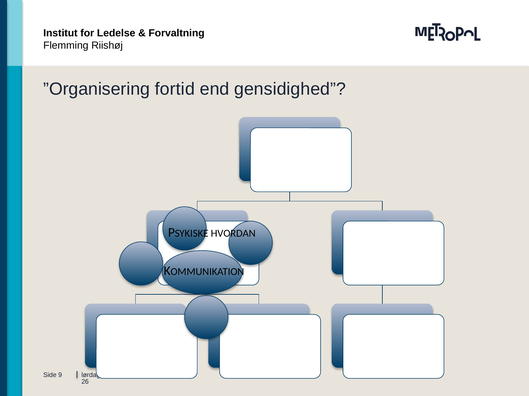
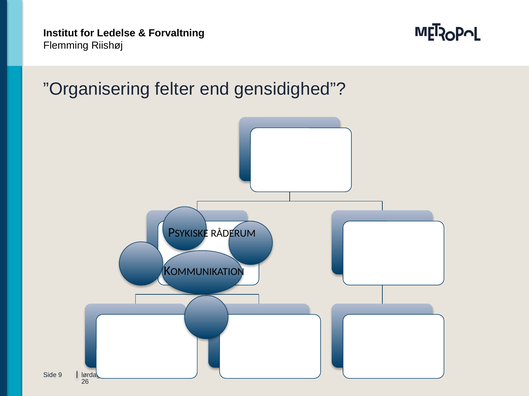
fortid: fortid -> felter (175, 89)
HVORDAN: HVORDAN -> RÅDERUM (233, 234)
